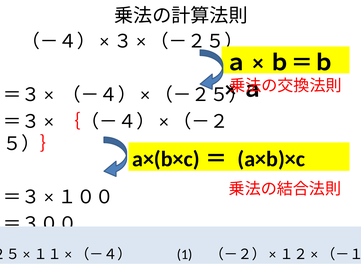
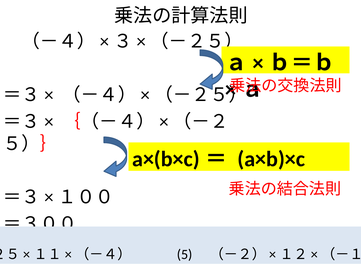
1: 1 -> 5 (185, 254)
